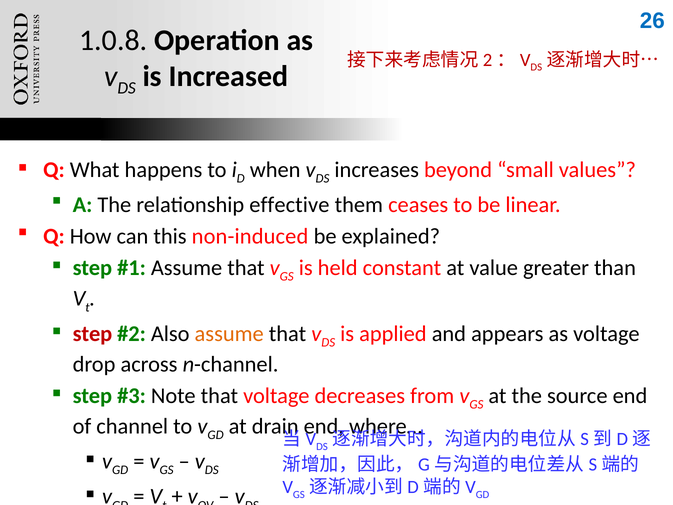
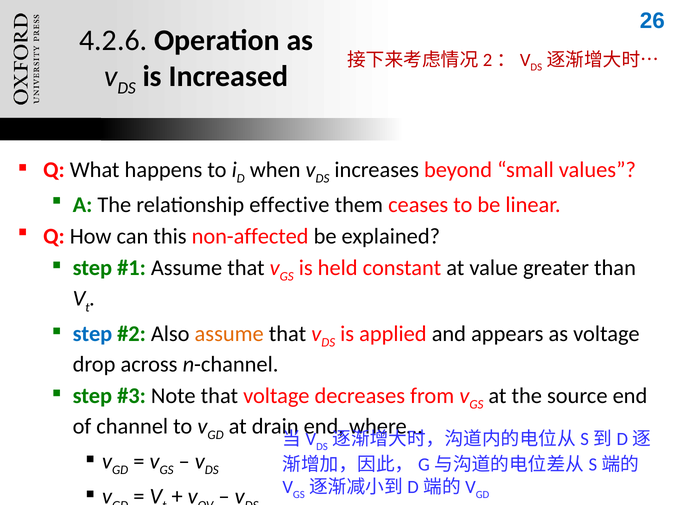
1.0.8: 1.0.8 -> 4.2.6 (113, 41)
non-induced: non-induced -> non-affected (250, 236)
step colour: red -> blue (92, 333)
